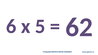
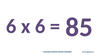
x 5: 5 -> 6 (40, 26)
62: 62 -> 85 (79, 27)
